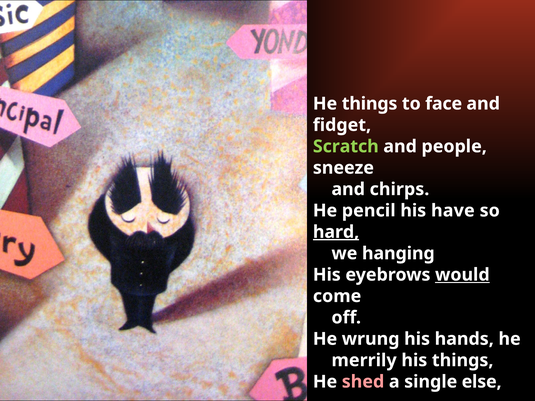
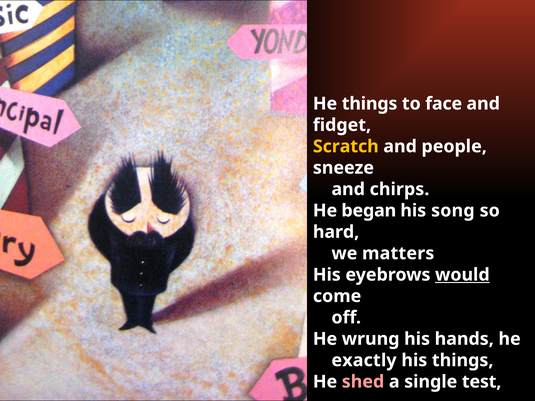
Scratch colour: light green -> yellow (346, 147)
pencil: pencil -> began (369, 211)
have: have -> song (453, 211)
hard underline: present -> none (336, 232)
hanging: hanging -> matters (398, 254)
merrily: merrily -> exactly (364, 361)
else: else -> test (482, 382)
